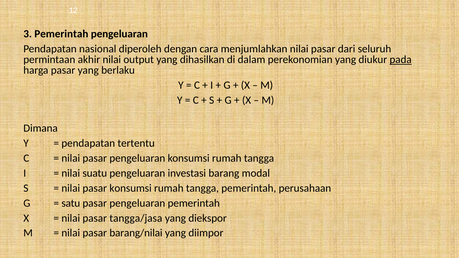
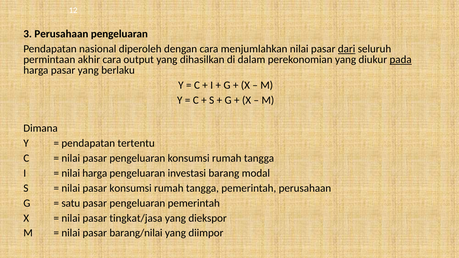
3 Pemerintah: Pemerintah -> Perusahaan (61, 34)
dari underline: none -> present (347, 49)
akhir nilai: nilai -> cara (112, 60)
nilai suatu: suatu -> harga (95, 173)
tangga/jasa: tangga/jasa -> tingkat/jasa (136, 218)
